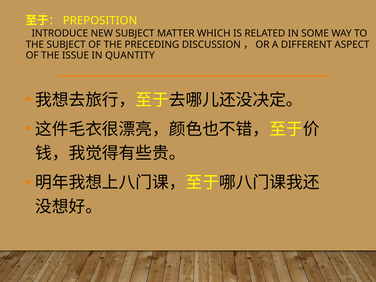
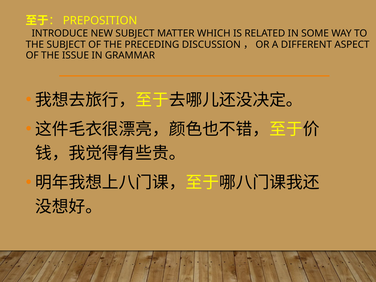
QUANTITY: QUANTITY -> GRAMMAR (130, 55)
